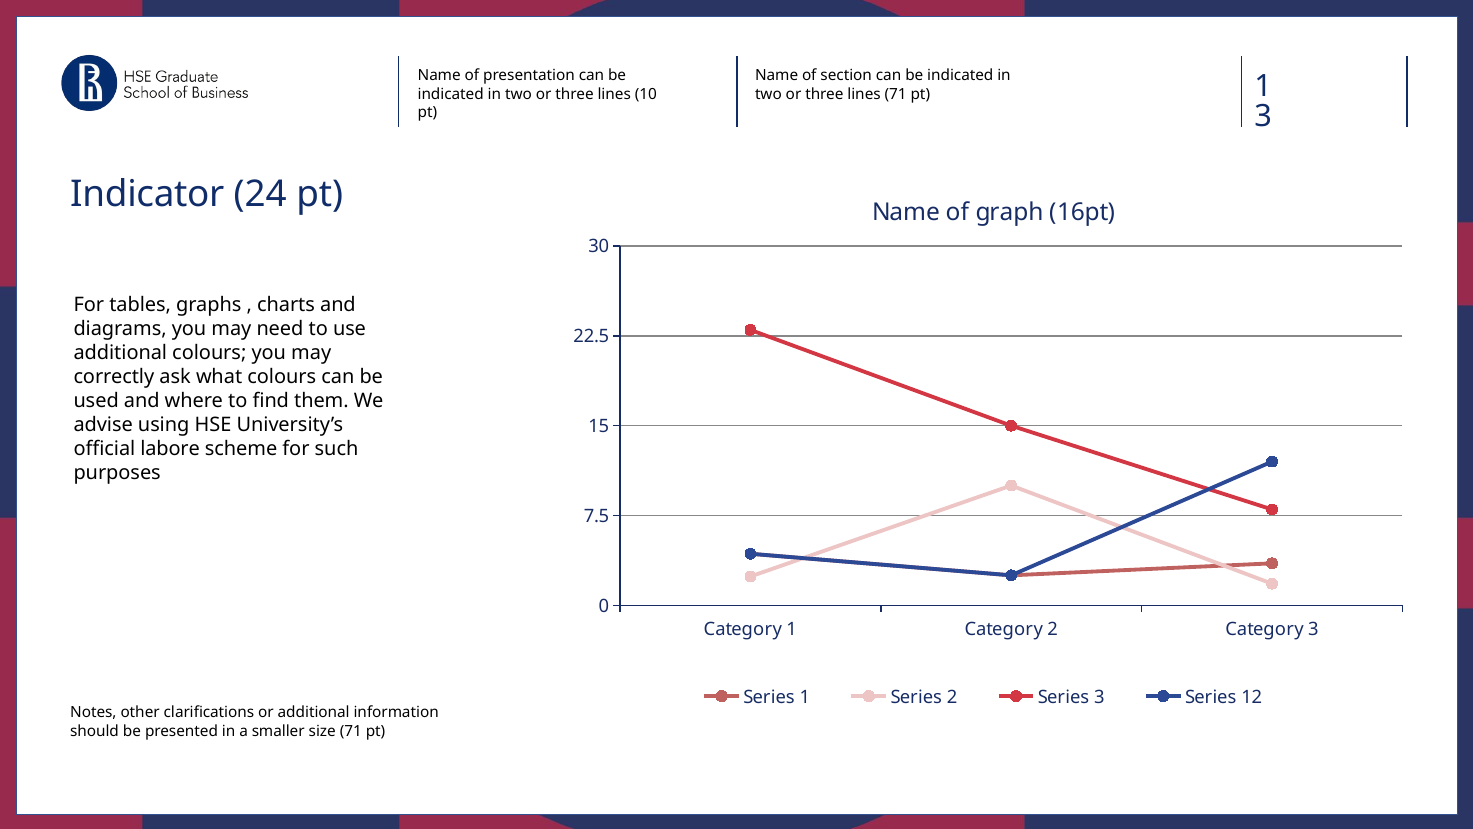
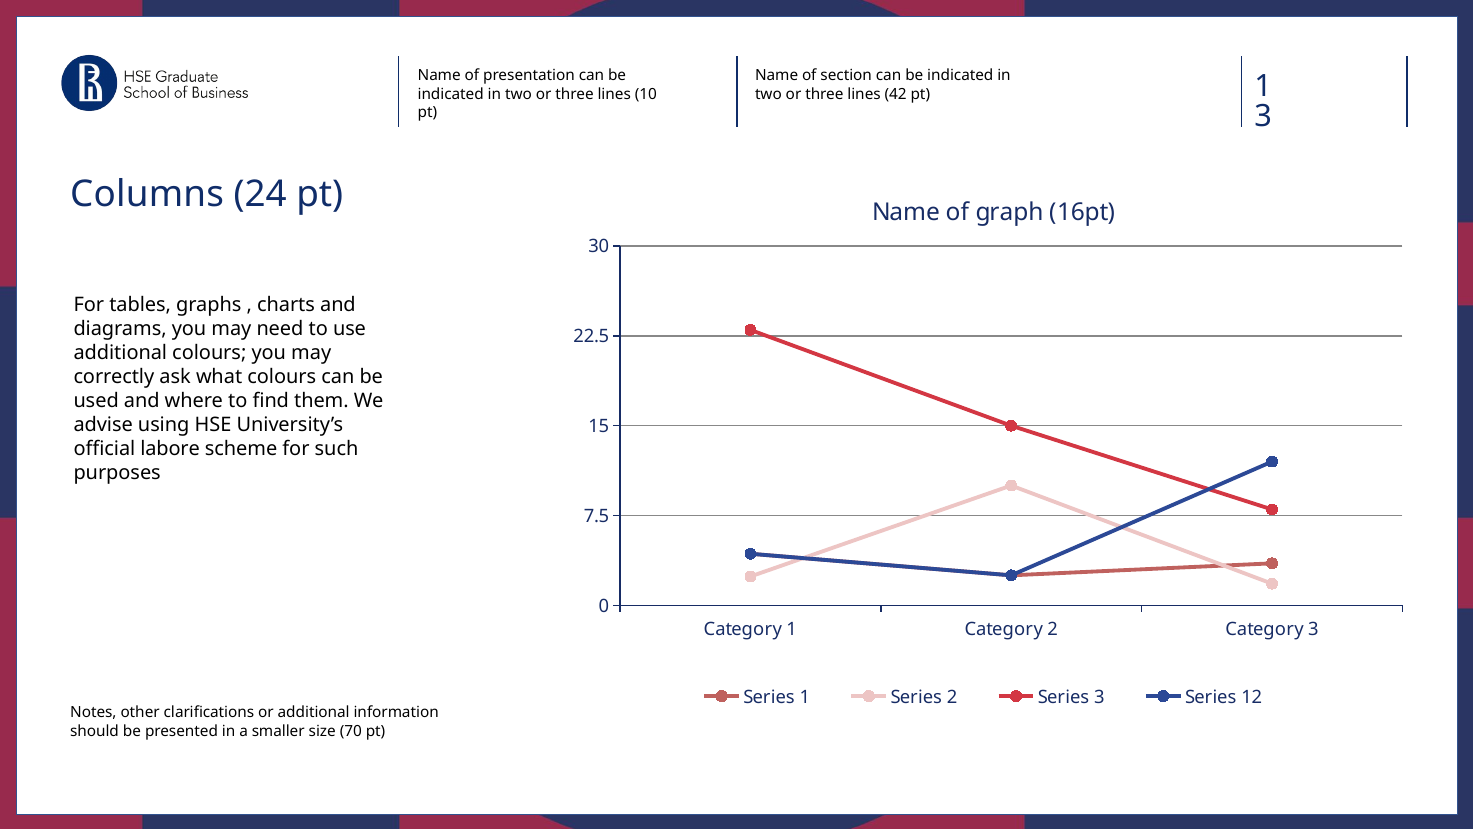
lines 71: 71 -> 42 (896, 94)
Indicator: Indicator -> Columns (147, 194)
size 71: 71 -> 70 (351, 731)
